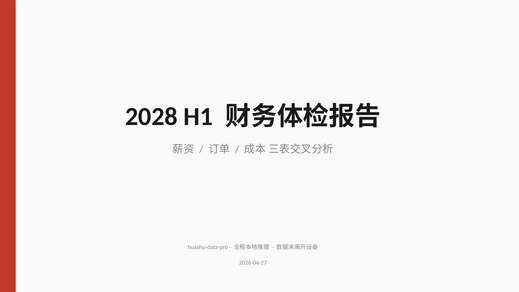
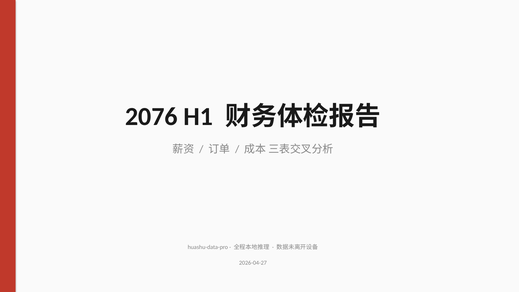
2028: 2028 -> 2076 (151, 117)
